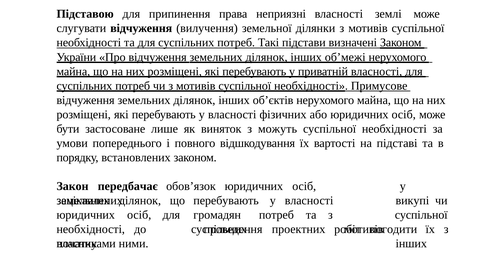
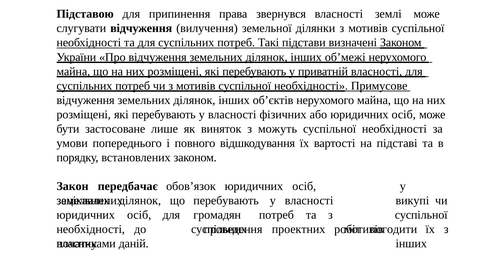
неприязні: неприязні -> звернувся (281, 14)
ними: ними -> даній (134, 243)
